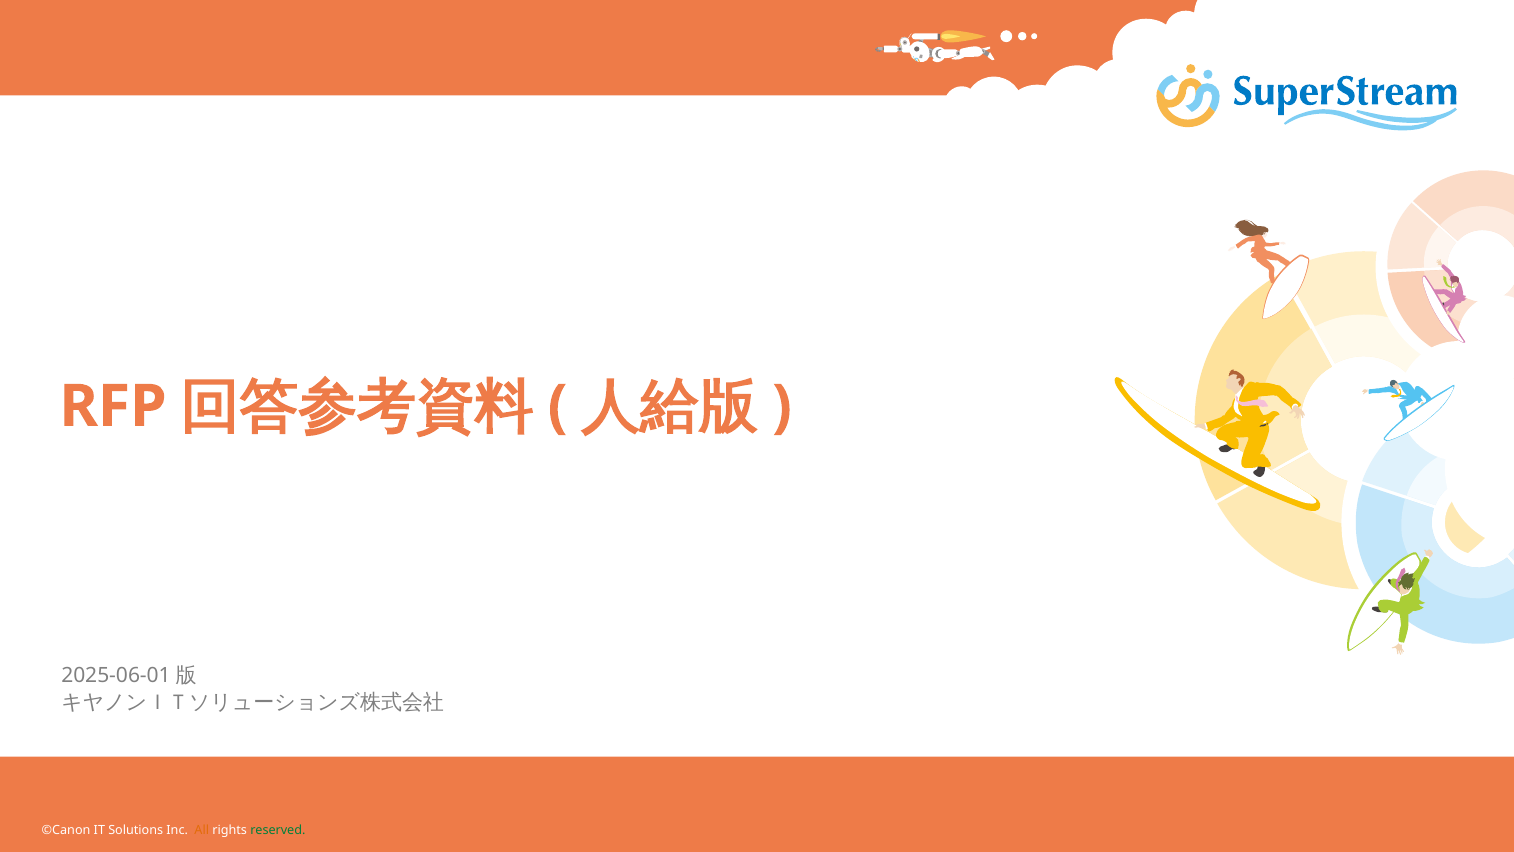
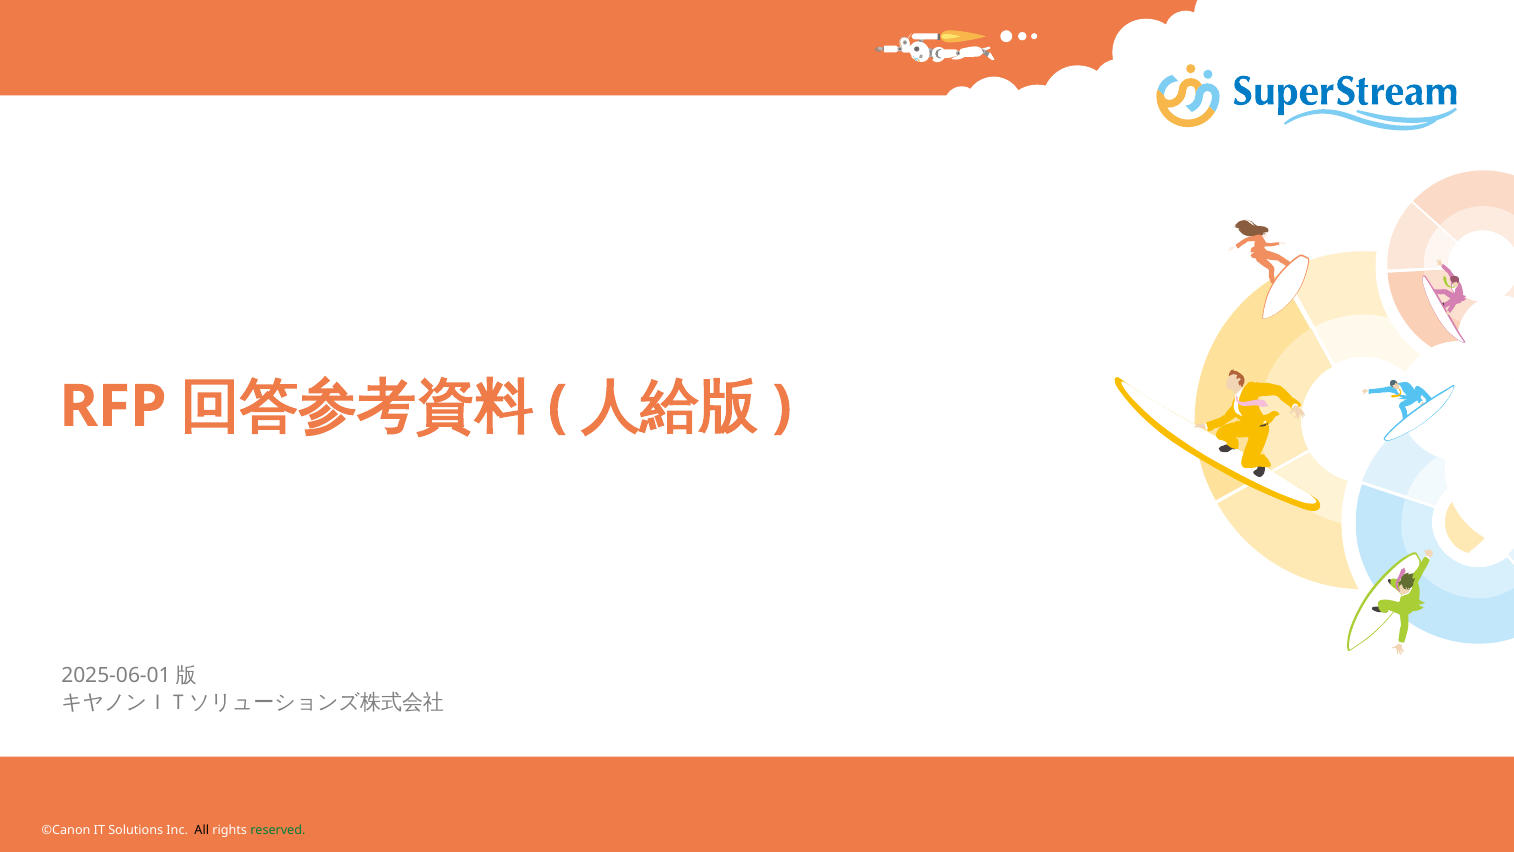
All colour: orange -> black (202, 830)
